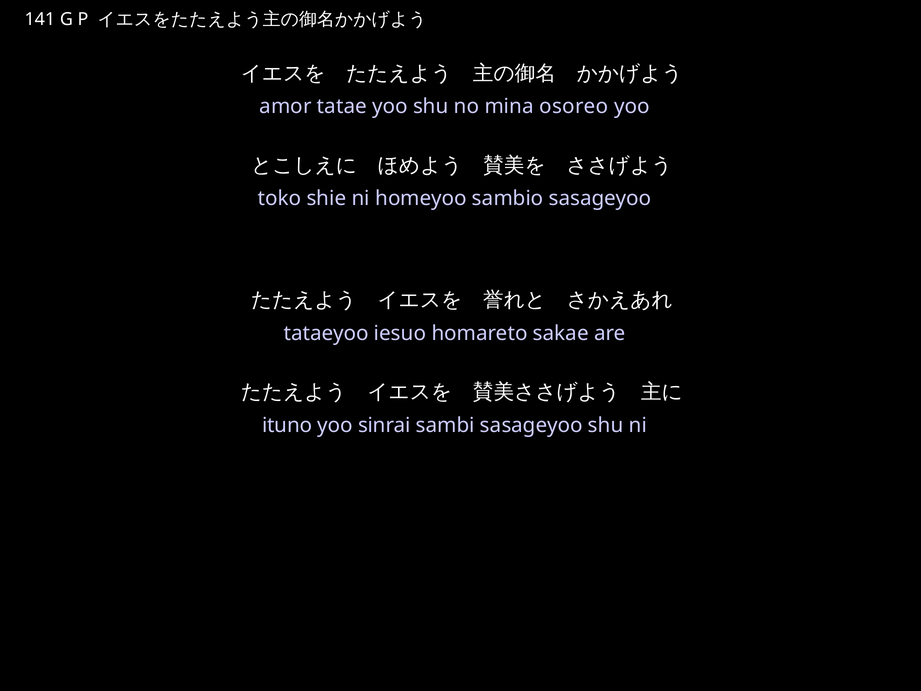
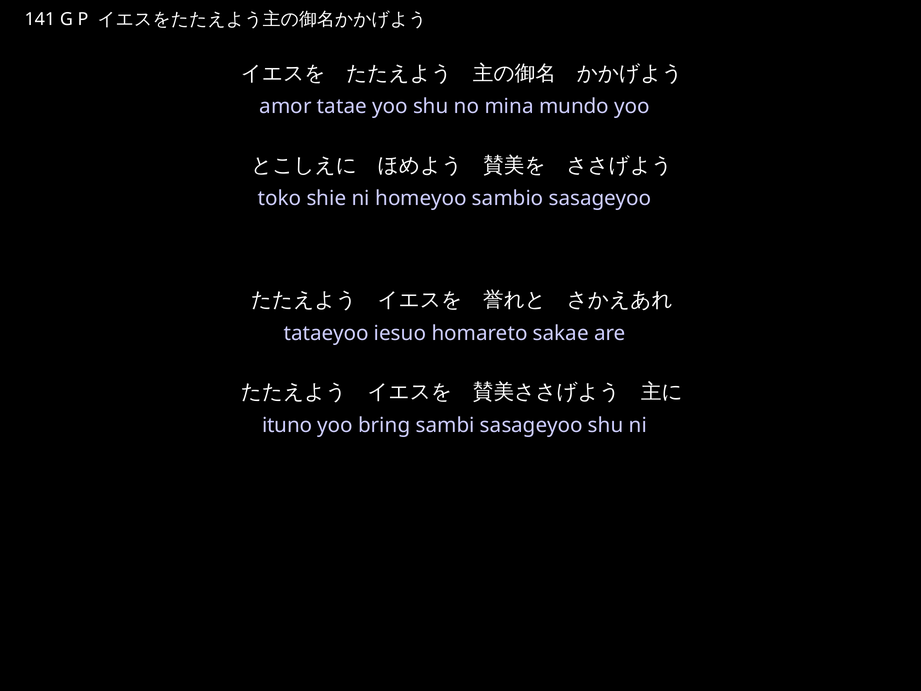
osoreo: osoreo -> mundo (574, 106)
sinrai: sinrai -> bring (384, 425)
